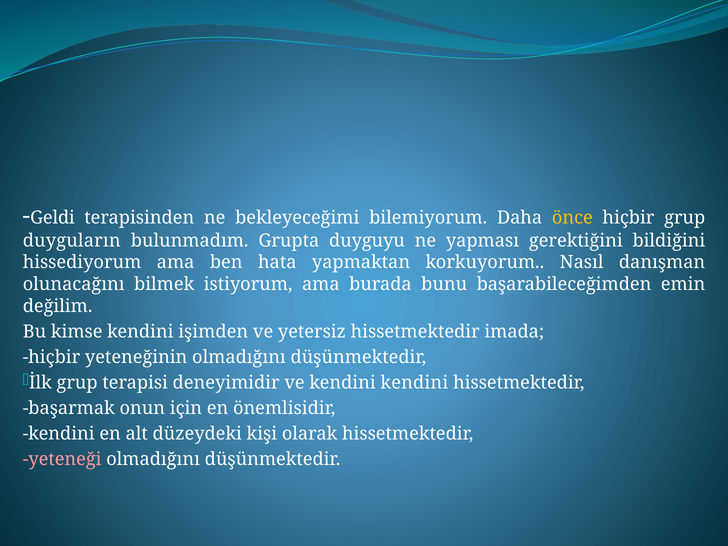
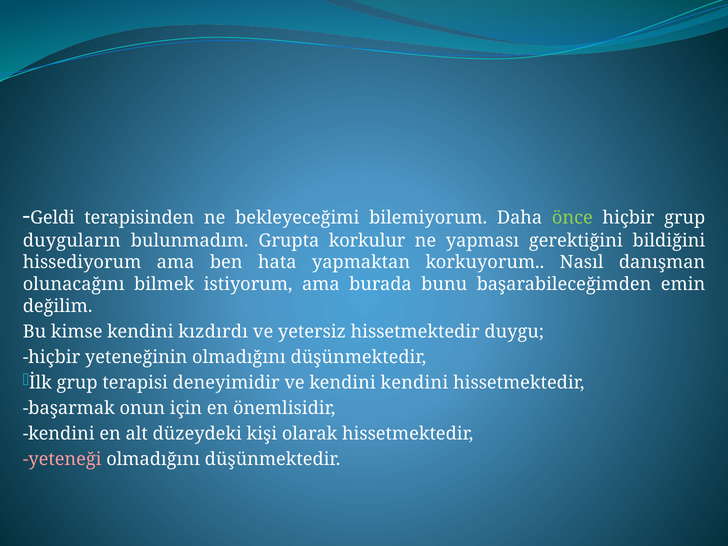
önce colour: yellow -> light green (572, 218)
duyguyu: duyguyu -> korkulur (367, 241)
işimden: işimden -> kızdırdı (213, 332)
imada: imada -> duygu (514, 332)
